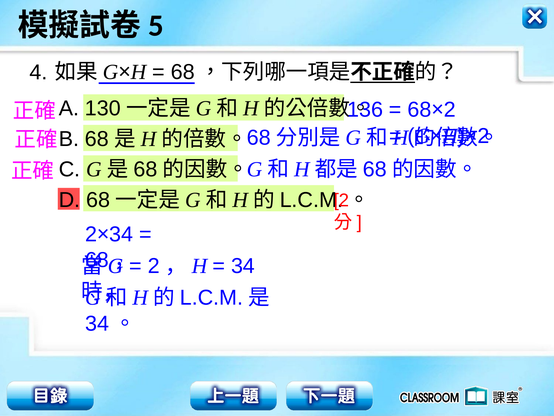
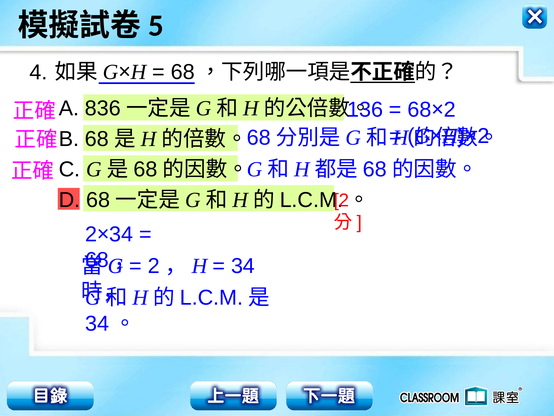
130: 130 -> 836 (103, 108)
